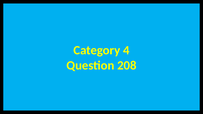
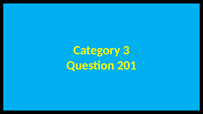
4: 4 -> 3 (126, 50)
208: 208 -> 201 (127, 66)
